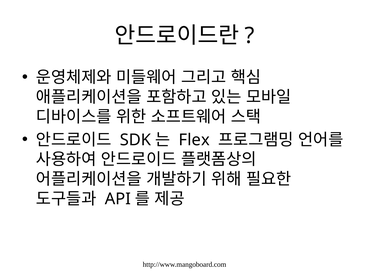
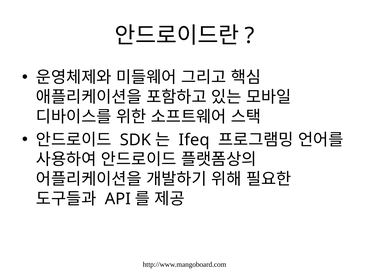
Flex: Flex -> Ifeq (194, 140)
